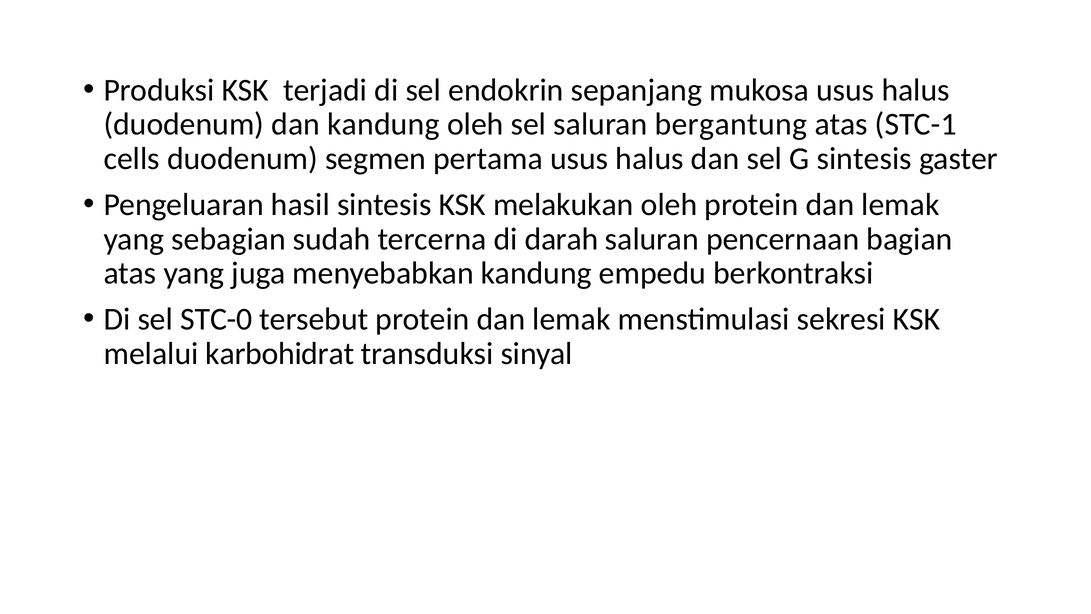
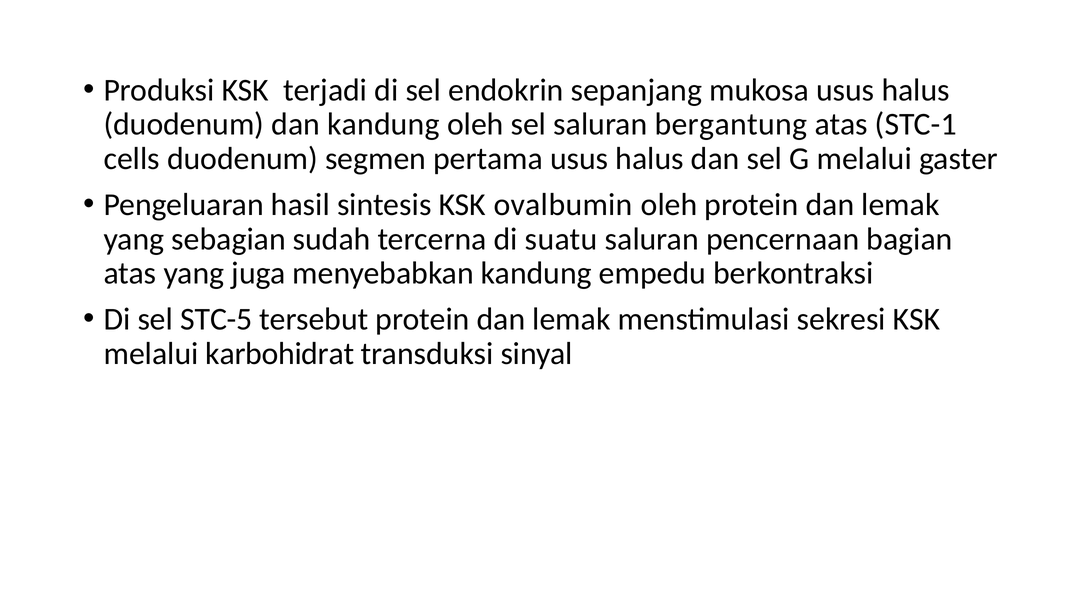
G sintesis: sintesis -> melalui (864, 159)
melakukan: melakukan -> ovalbumin (563, 204)
darah: darah -> suatu (561, 239)
STC-0: STC-0 -> STC-5 (216, 319)
